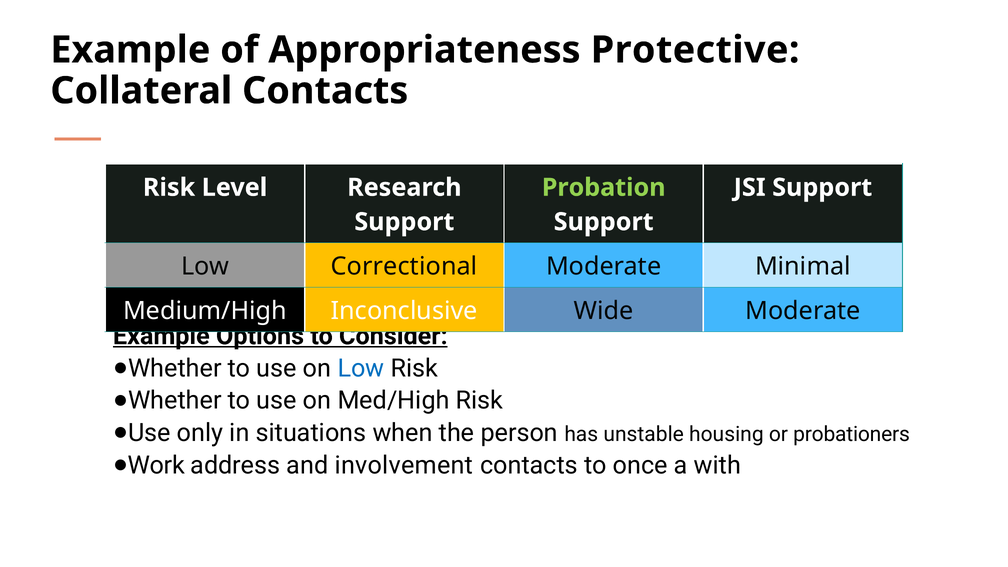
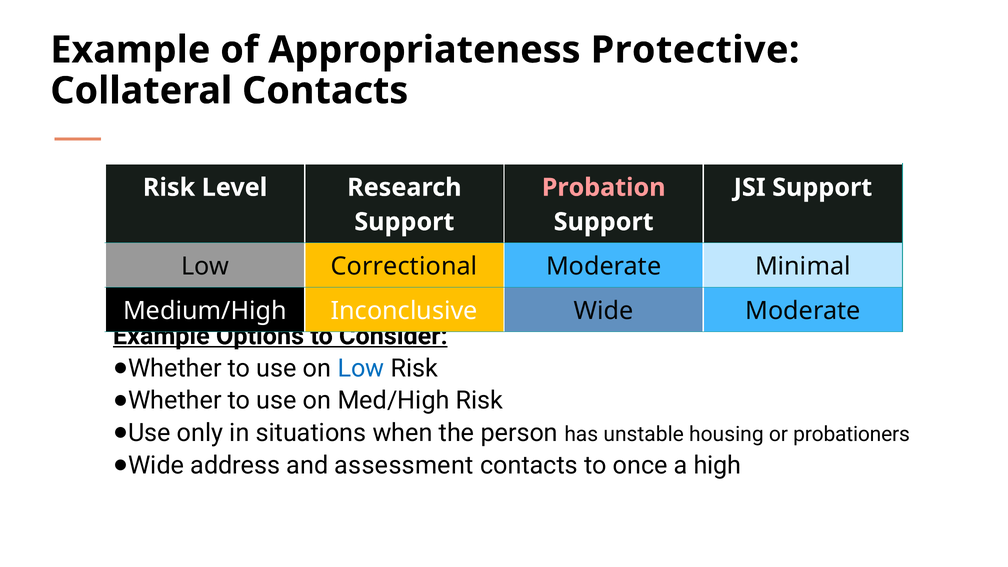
Probation colour: light green -> pink (604, 187)
Work: Work -> Wide (156, 465)
involvement: involvement -> assessment (404, 465)
with: with -> high (717, 465)
